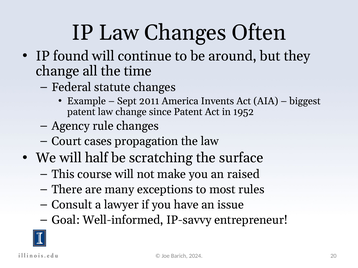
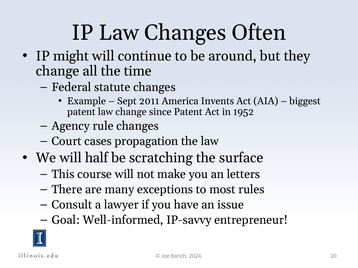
found: found -> might (71, 56)
raised: raised -> letters (243, 175)
